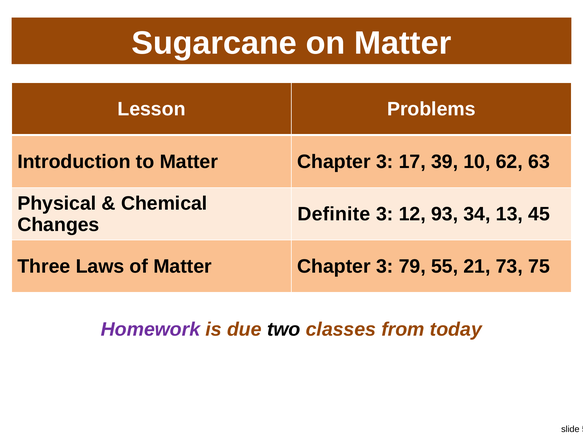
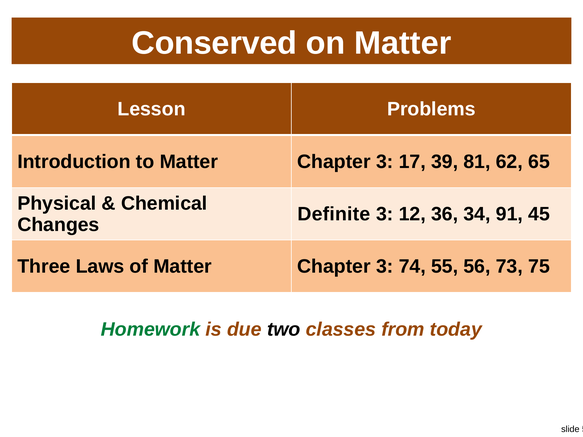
Sugarcane: Sugarcane -> Conserved (214, 43)
10: 10 -> 81 (477, 162)
63: 63 -> 65 (539, 162)
93: 93 -> 36 (445, 214)
13: 13 -> 91 (509, 214)
79: 79 -> 74 (412, 267)
21: 21 -> 56 (477, 267)
Homework colour: purple -> green (151, 330)
